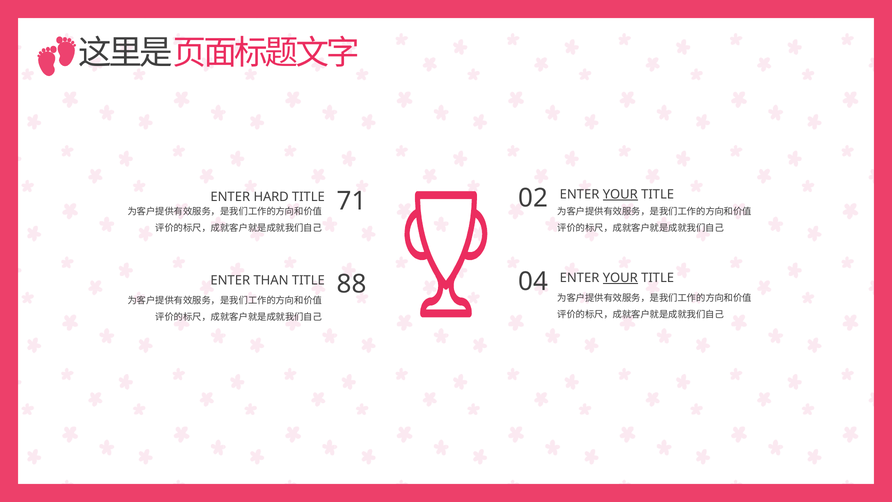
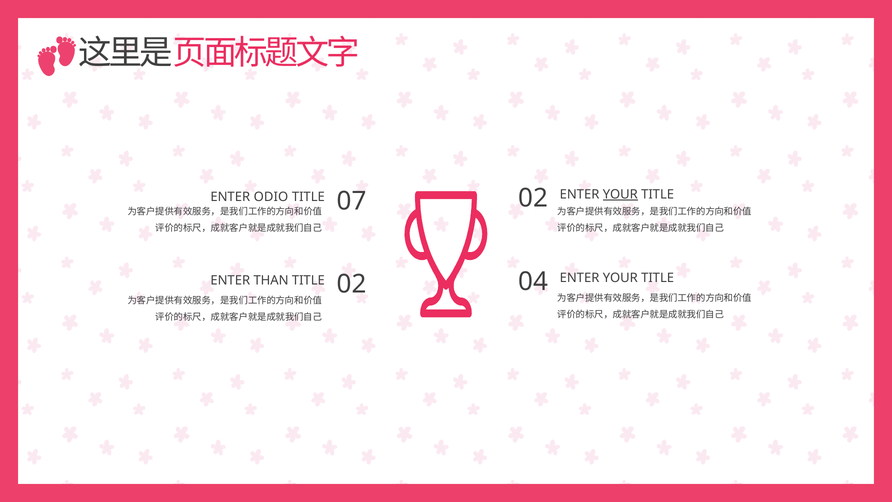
HARD: HARD -> ODIO (271, 197)
71: 71 -> 07 (352, 201)
YOUR underline: present -> none (620, 278)
88: 88 -> 02 (352, 284)
